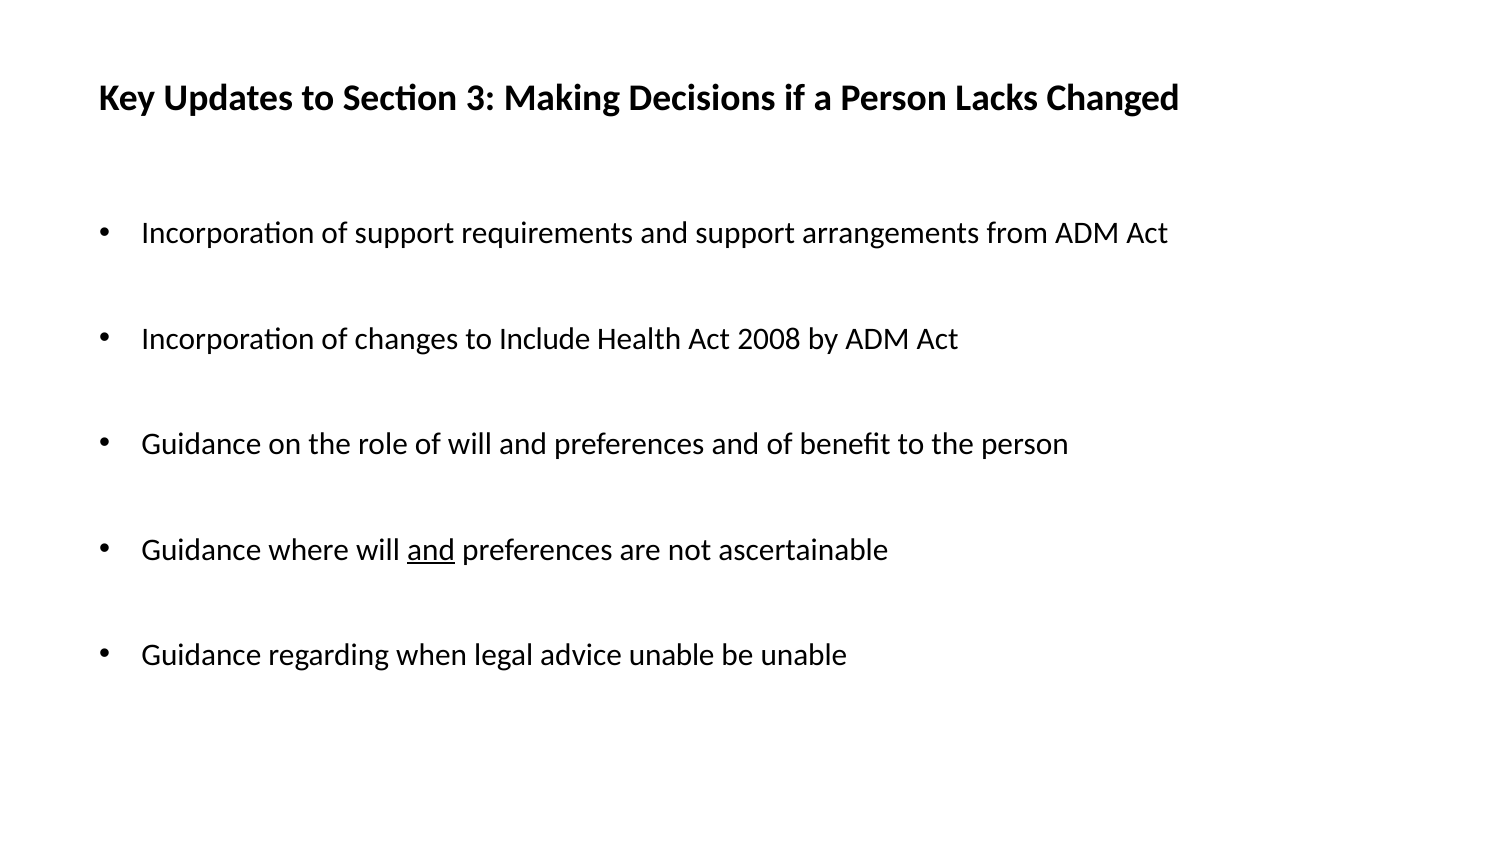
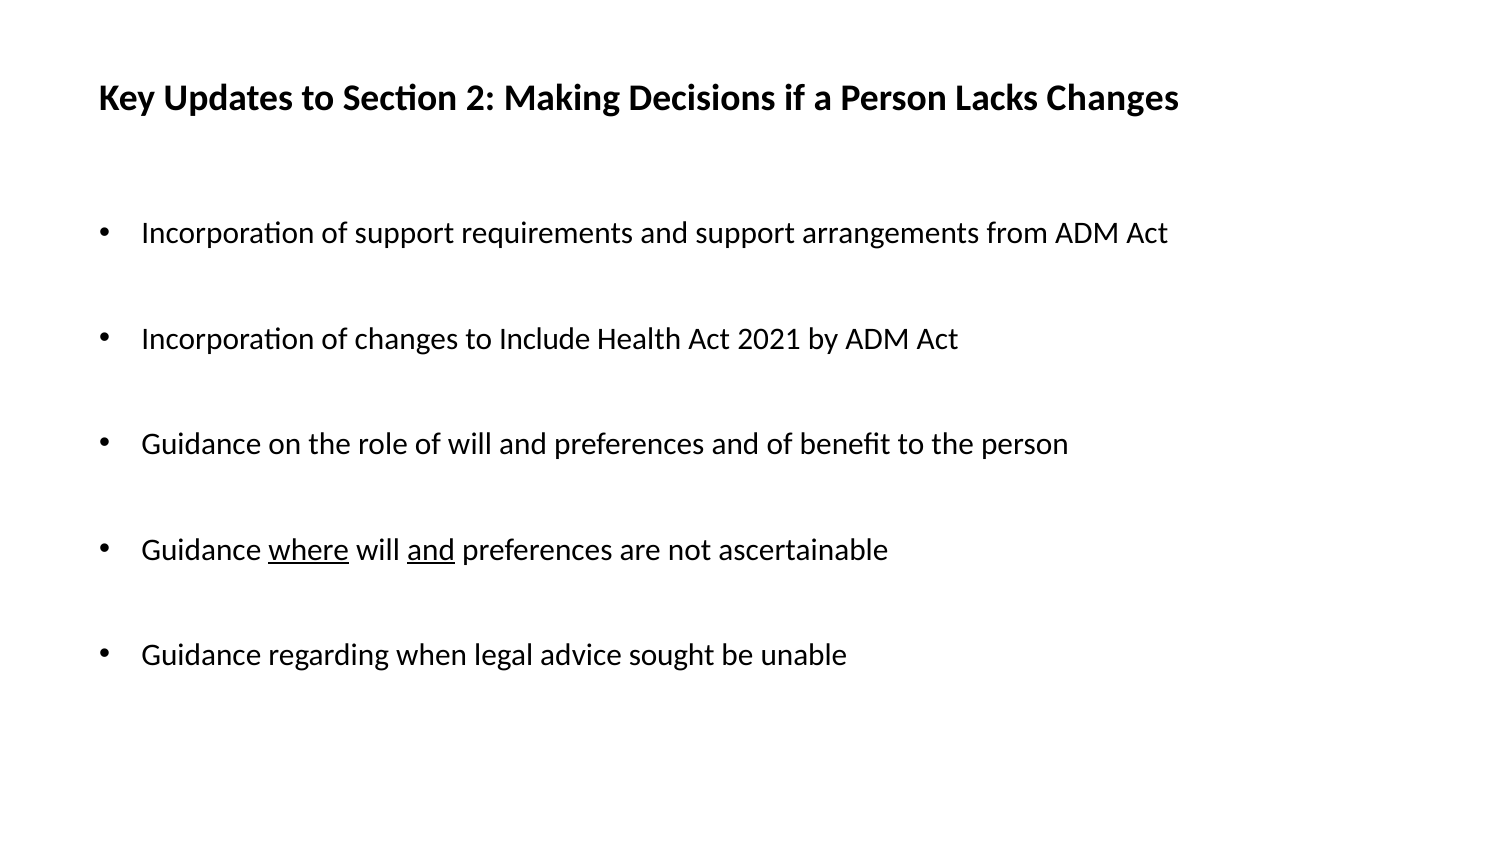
3: 3 -> 2 (481, 98)
Lacks Changed: Changed -> Changes (1113, 98)
2008: 2008 -> 2021 (769, 339)
where underline: none -> present (309, 550)
advice unable: unable -> sought (672, 655)
